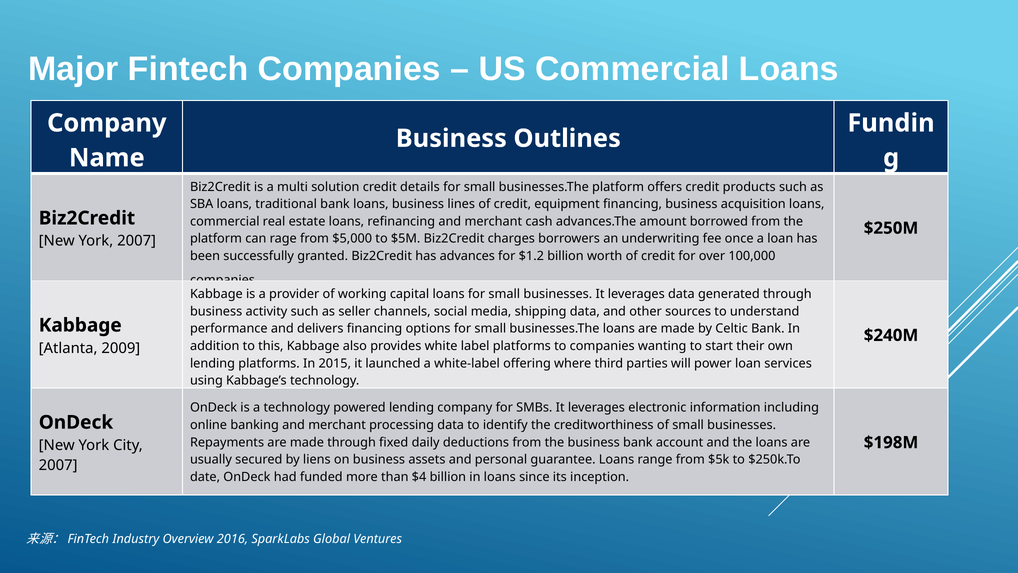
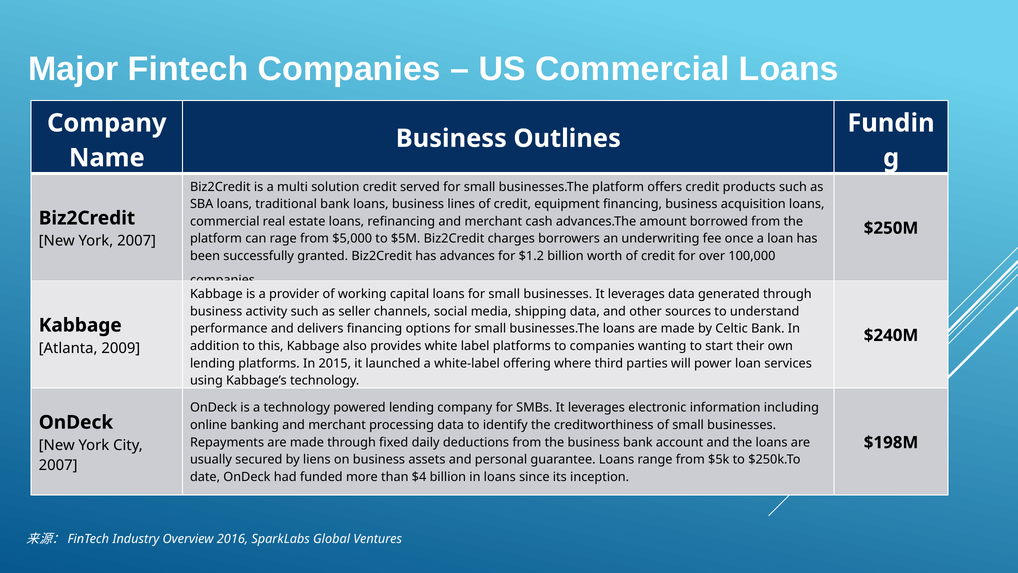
details: details -> served (420, 187)
